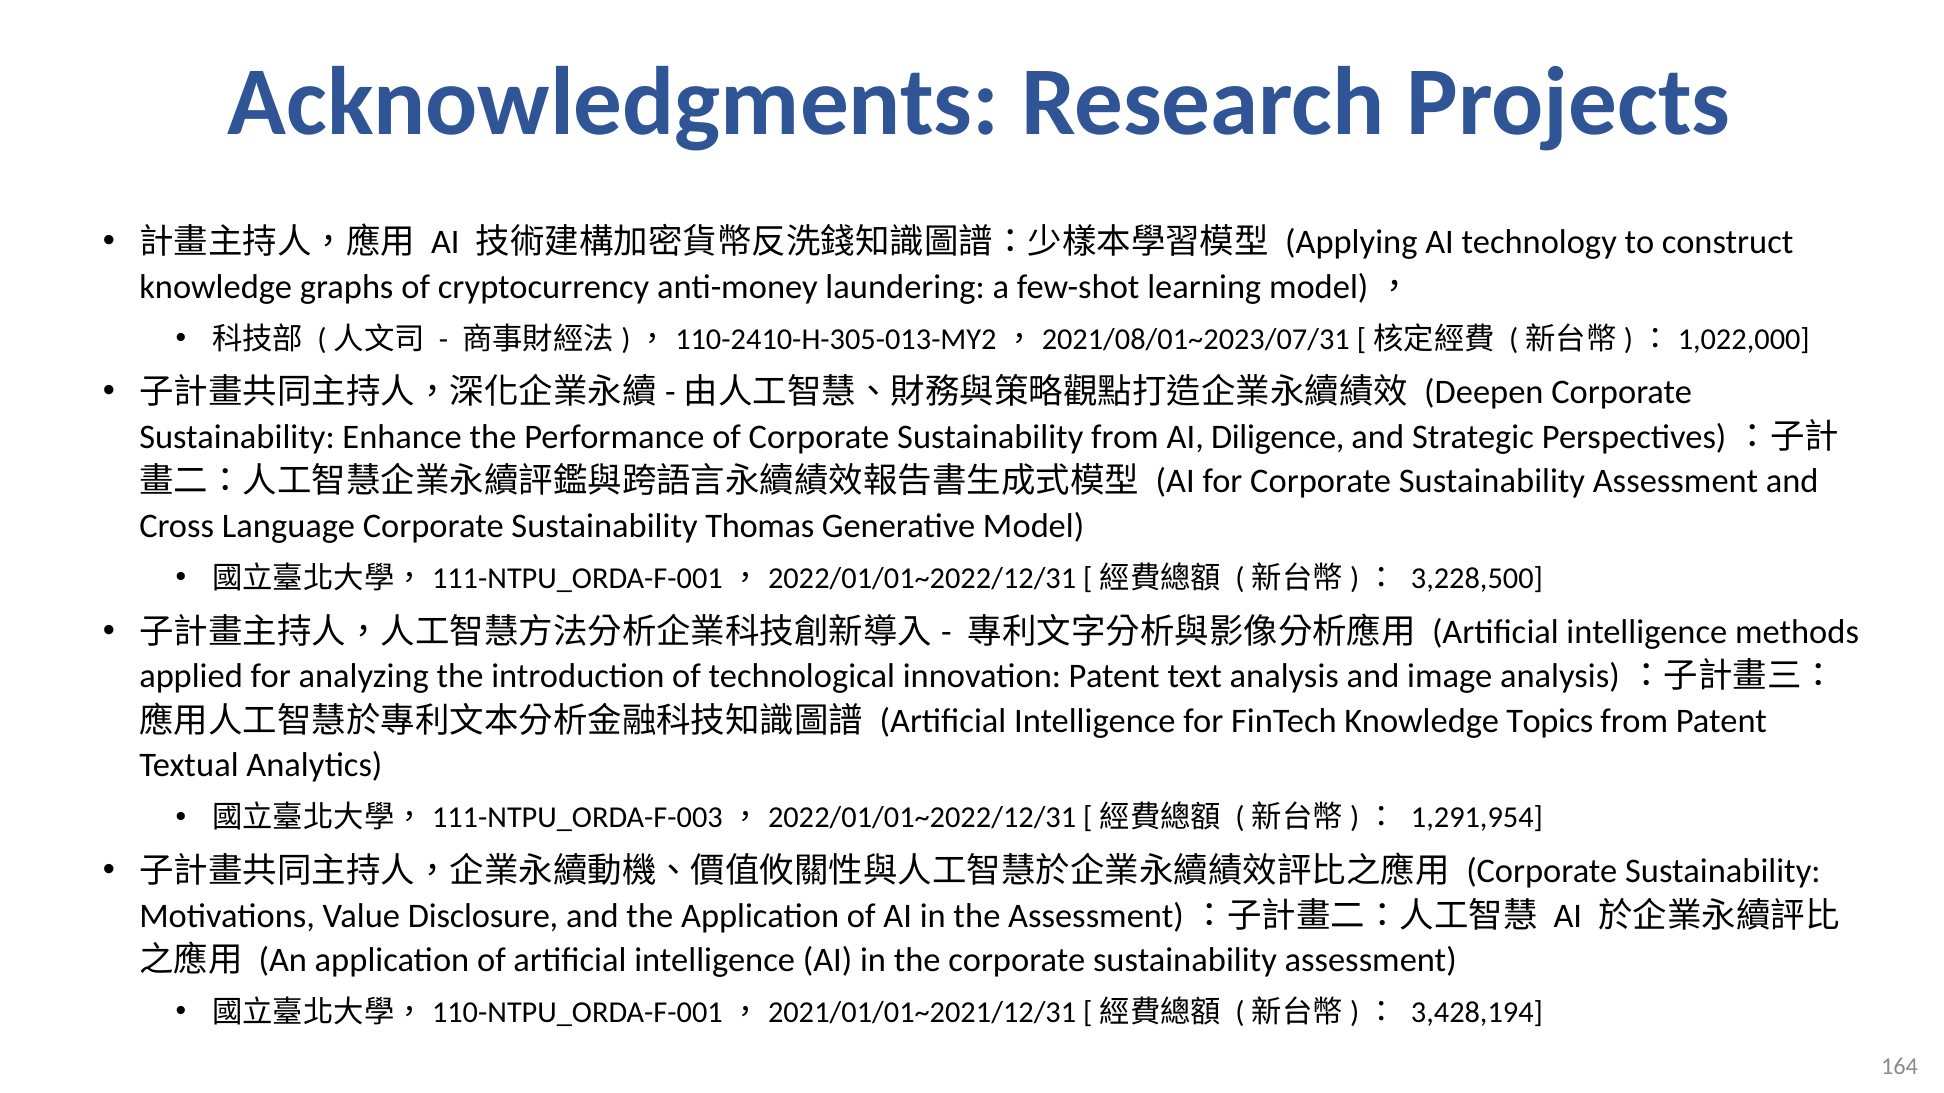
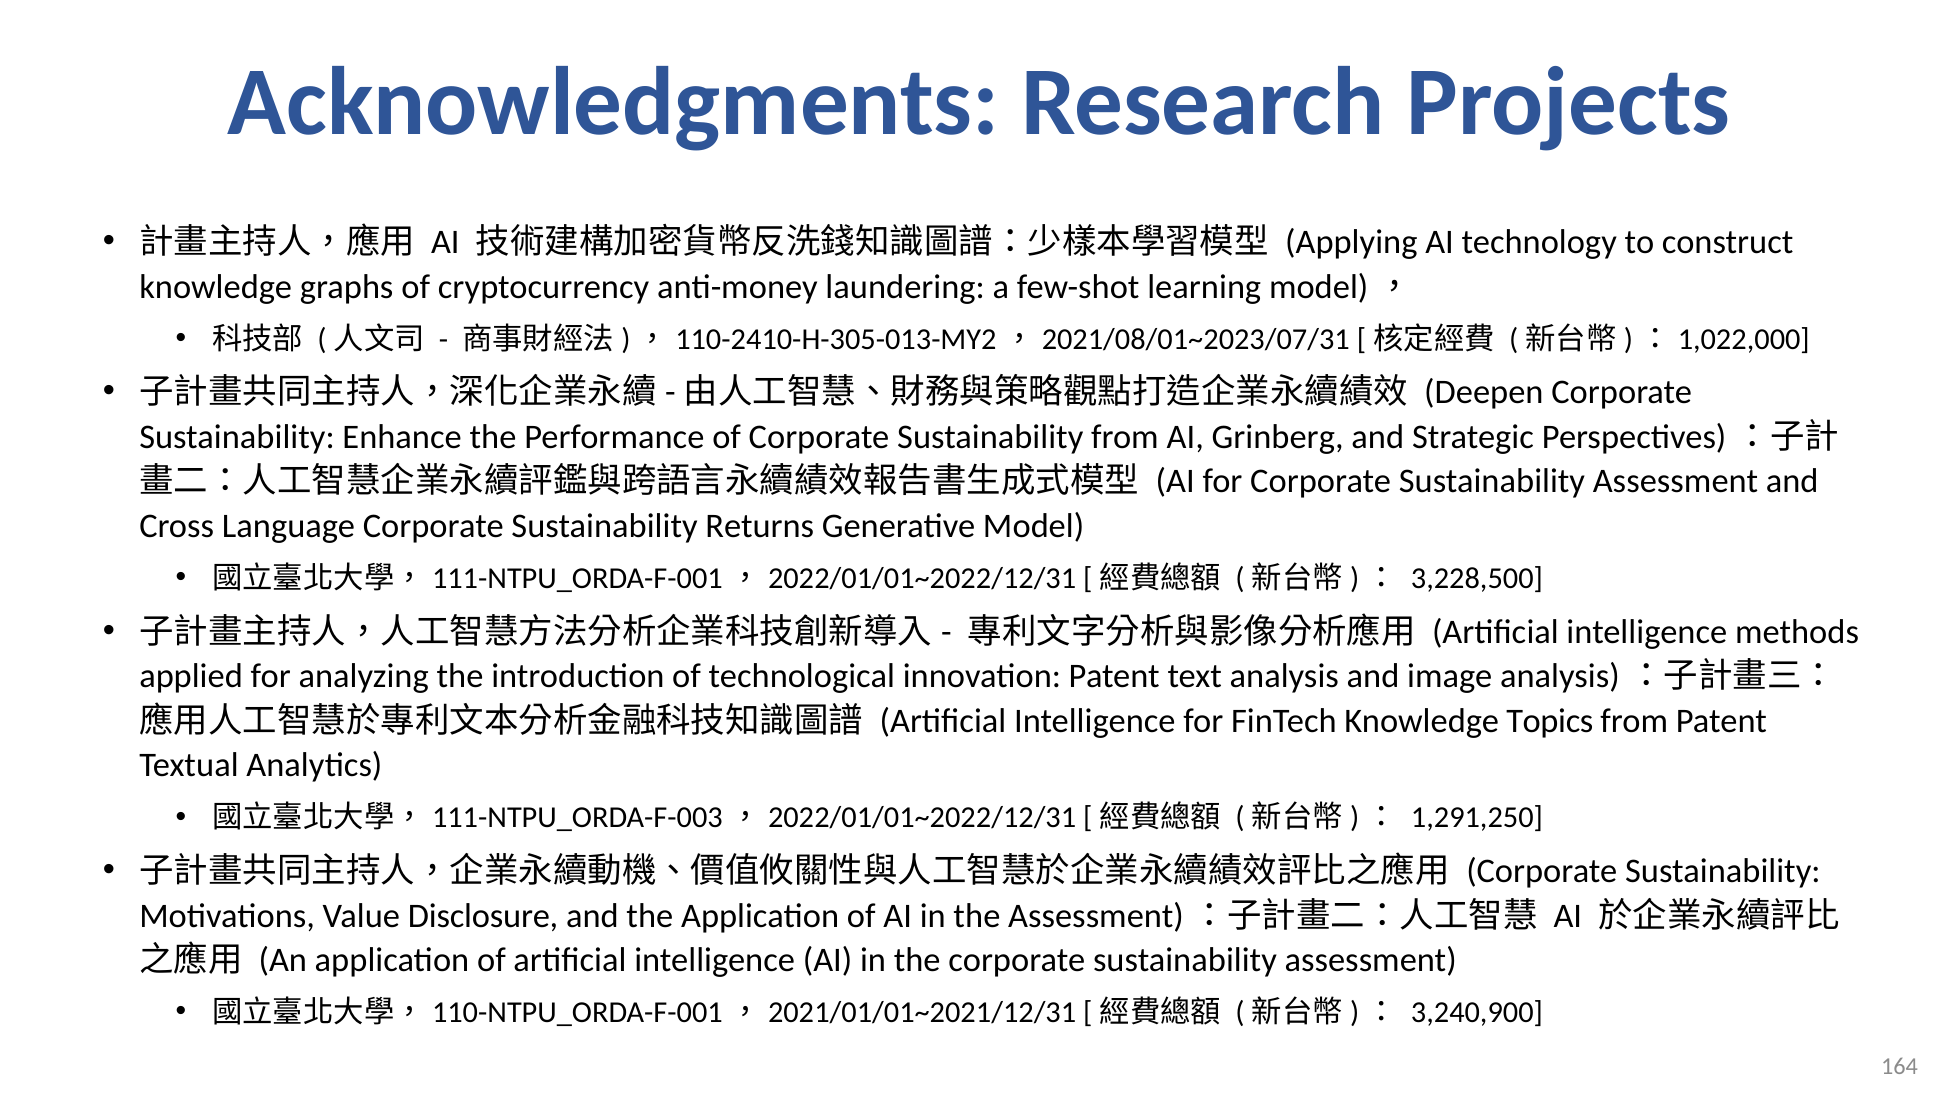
Diligence: Diligence -> Grinberg (1278, 437)
Thomas: Thomas -> Returns (760, 526)
1,291,954: 1,291,954 -> 1,291,250 (1477, 818)
3,428,194: 3,428,194 -> 3,240,900 (1477, 1013)
